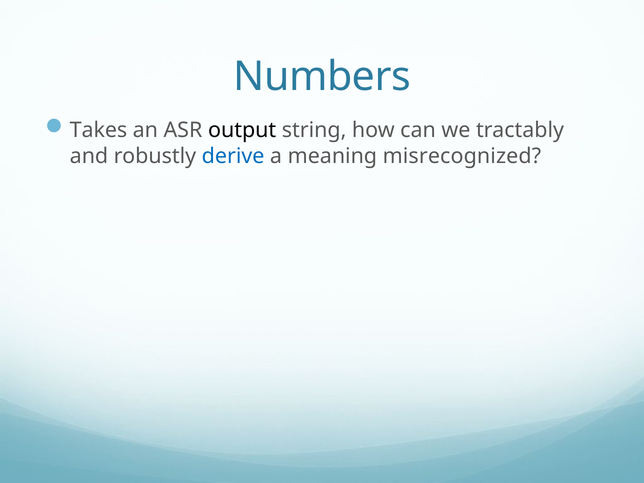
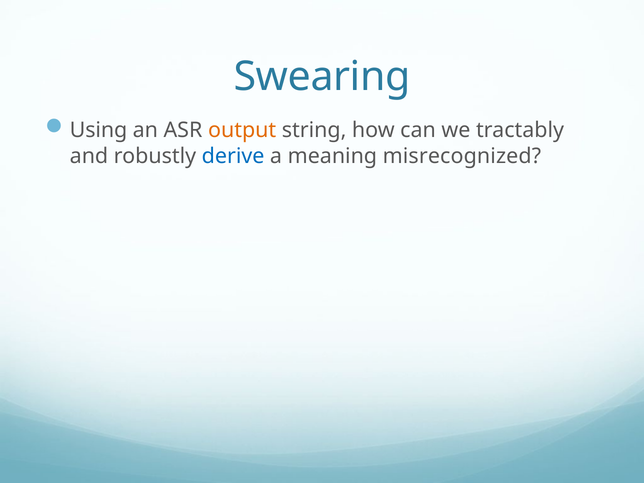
Numbers: Numbers -> Swearing (322, 77)
Takes: Takes -> Using (98, 130)
output colour: black -> orange (242, 130)
